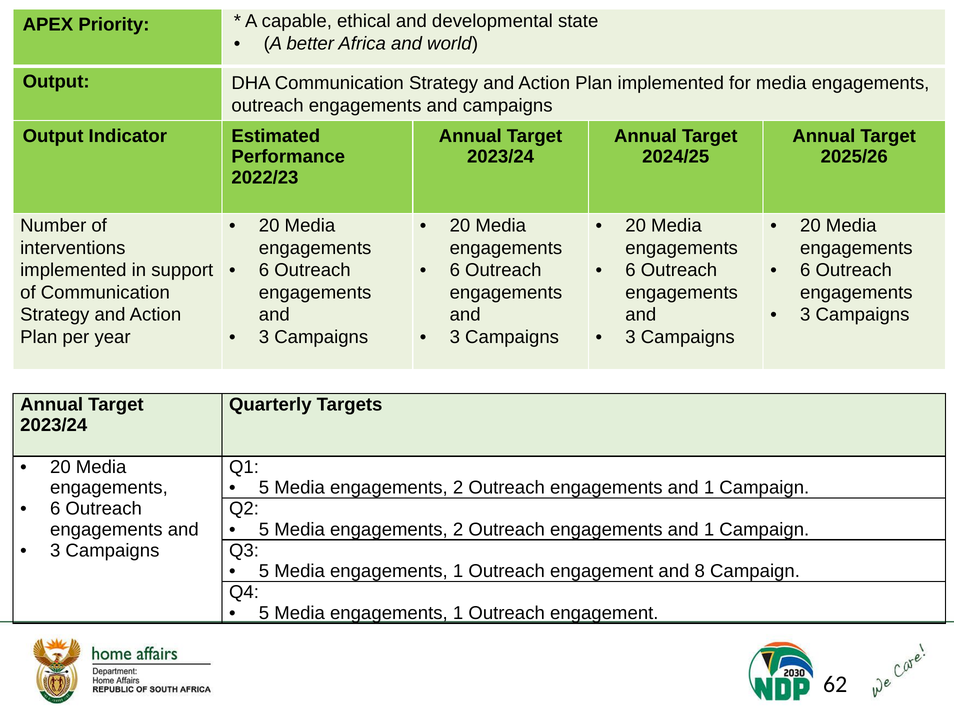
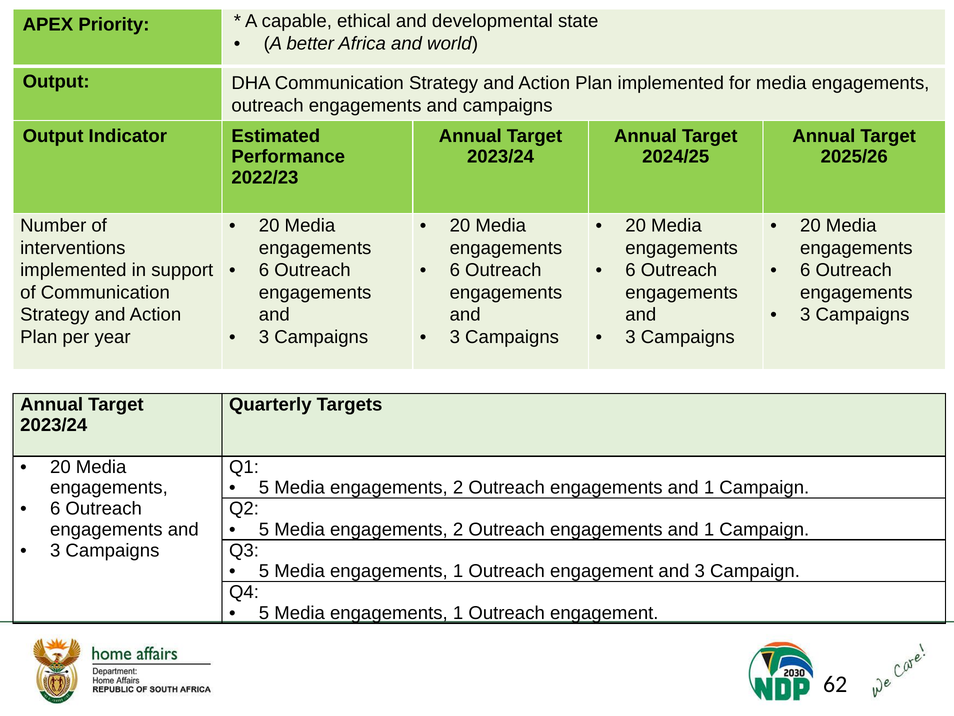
and 8: 8 -> 3 (700, 571)
